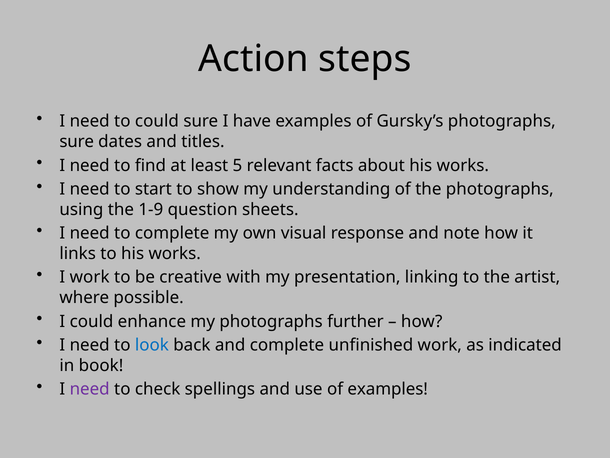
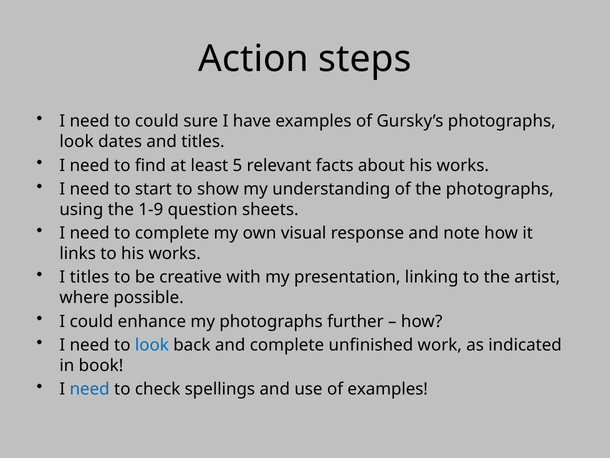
sure: sure -> look (77, 142)
I work: work -> titles (90, 277)
need colour: purple -> blue (90, 389)
